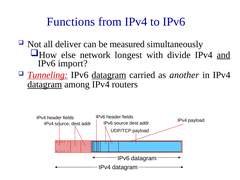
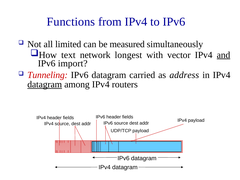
deliver: deliver -> limited (68, 44)
else: else -> text (68, 55)
divide: divide -> vector (179, 55)
Tunneling underline: present -> none (48, 75)
datagram underline: present -> none (109, 75)
another: another -> address (184, 75)
